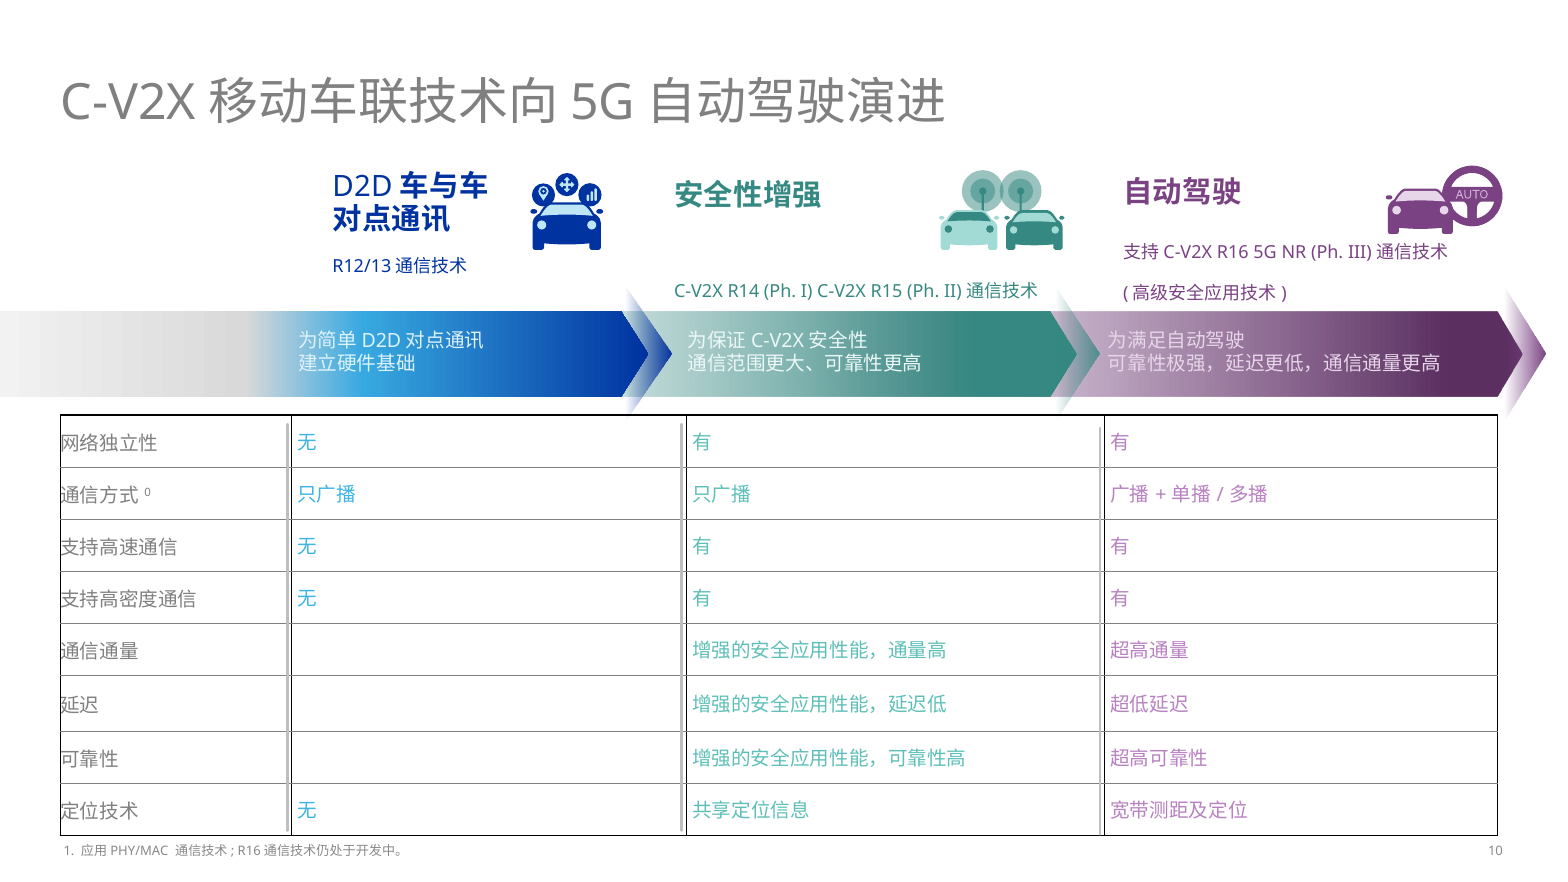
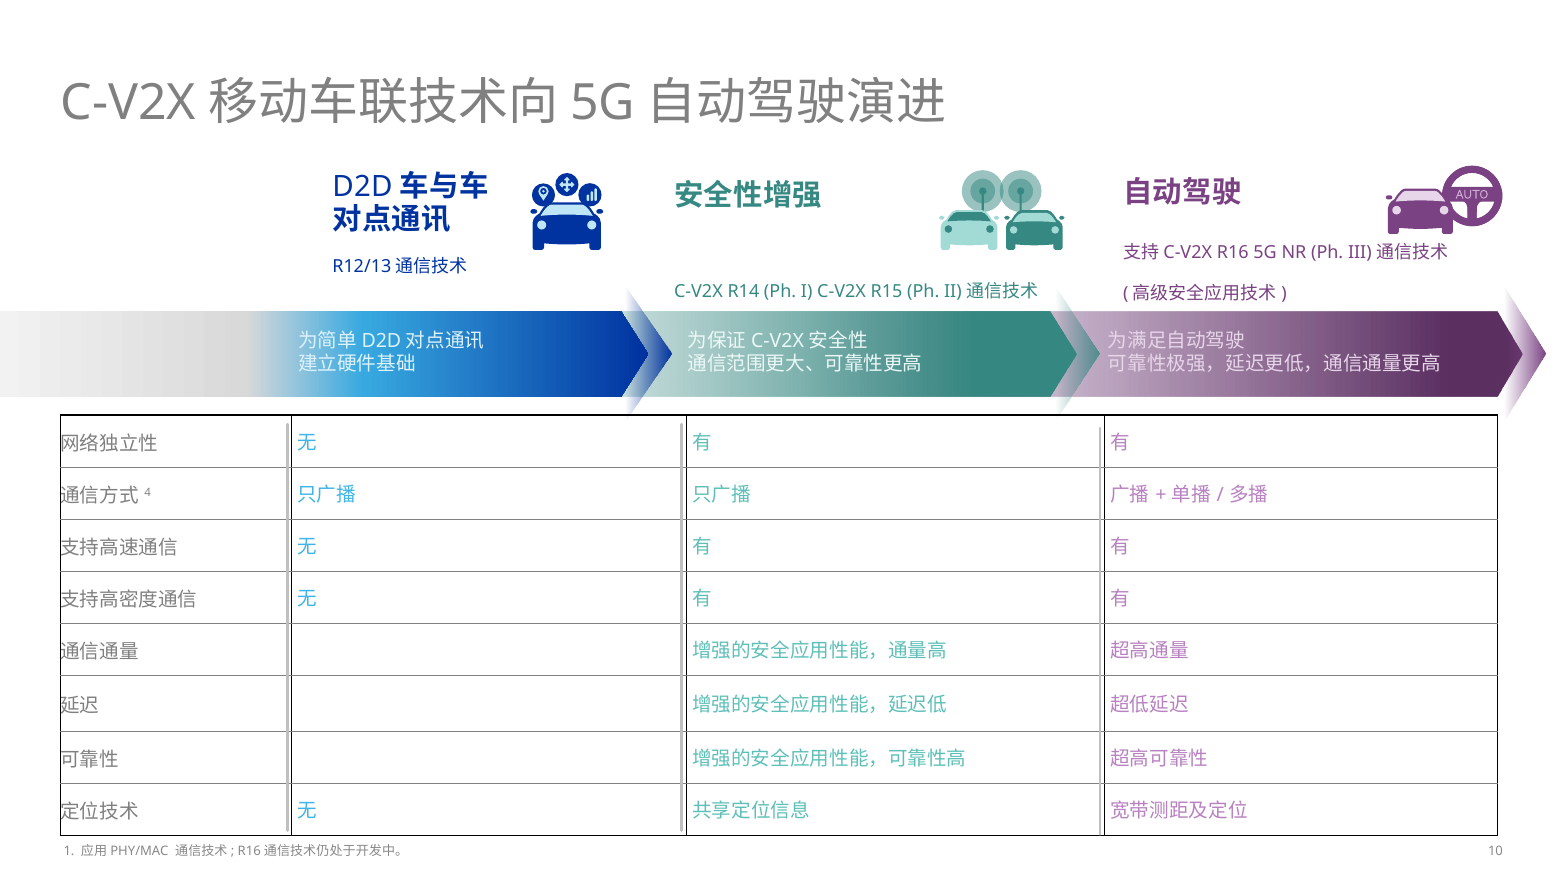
0: 0 -> 4 (148, 493)
